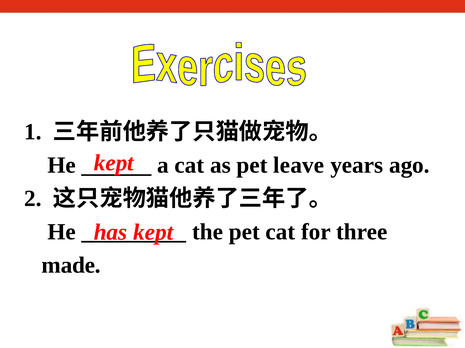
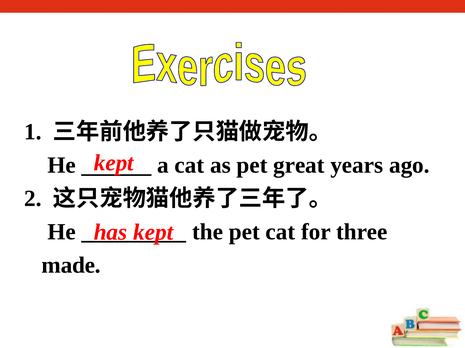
leave: leave -> great (299, 165)
